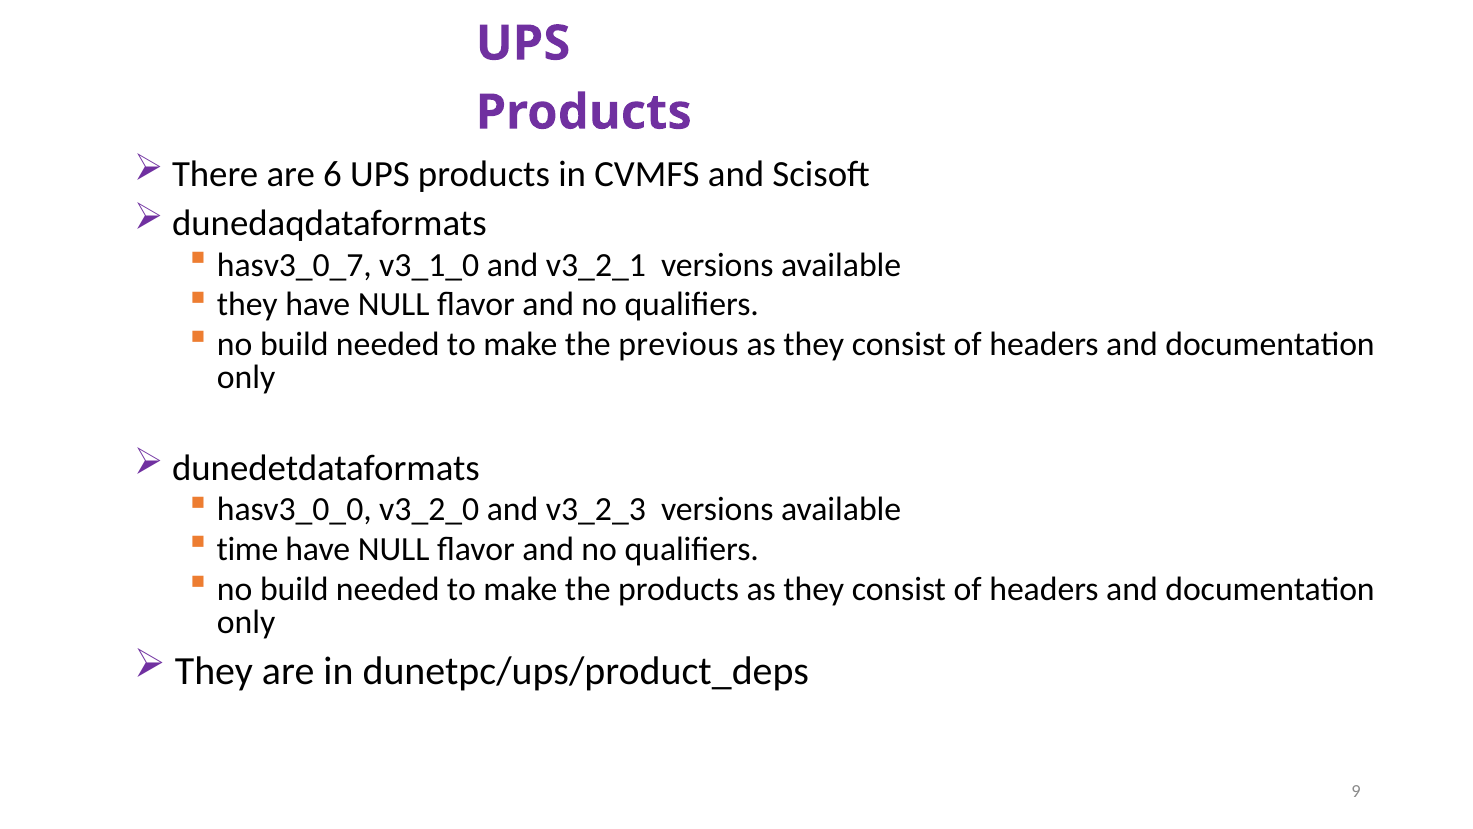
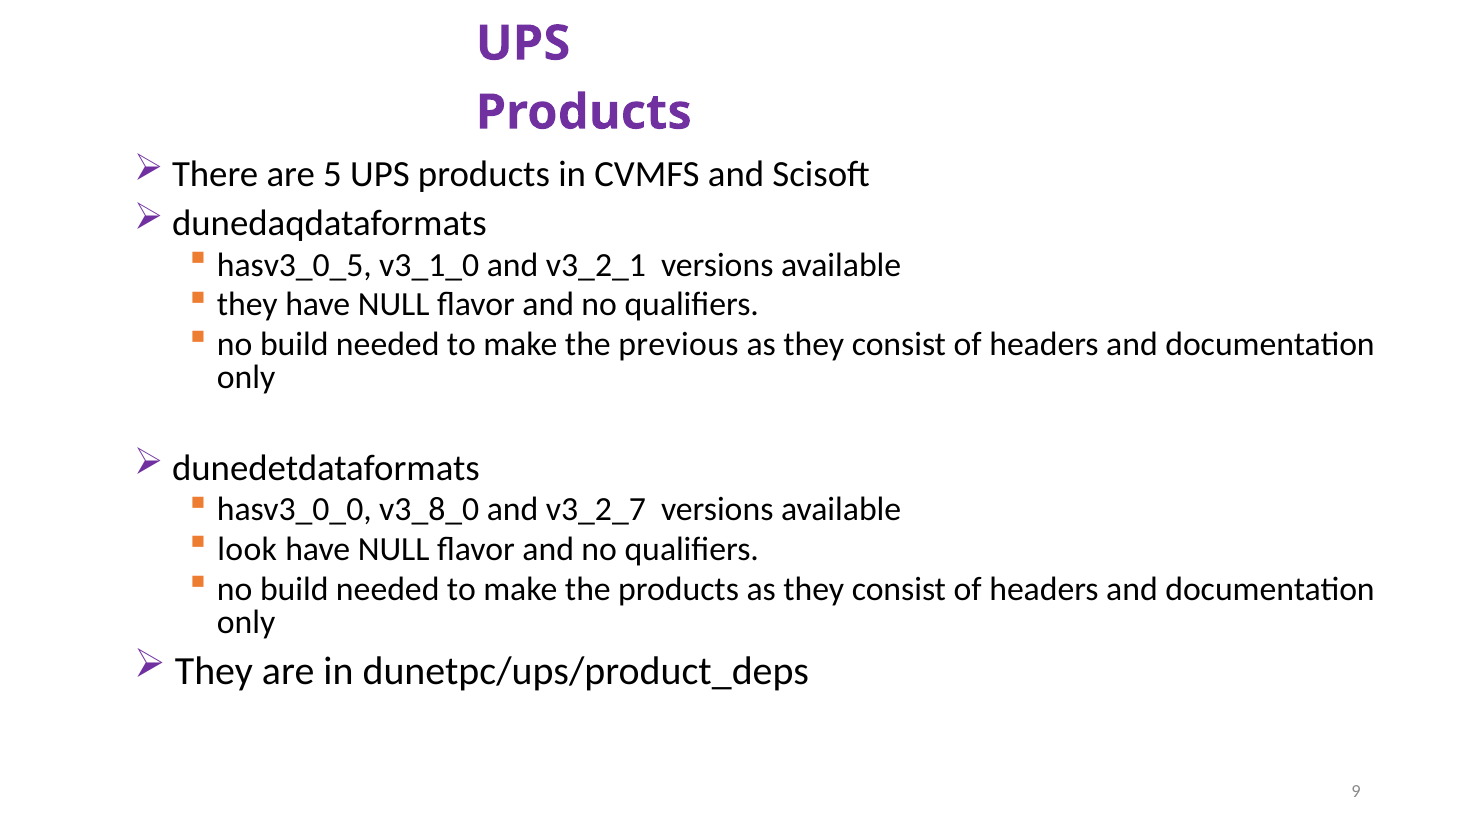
6: 6 -> 5 (333, 174)
hasv3_0_7: hasv3_0_7 -> hasv3_0_5 (294, 265)
v3_2_0: v3_2_0 -> v3_8_0 (429, 509)
v3_2_3: v3_2_3 -> v3_2_7 (596, 509)
time: time -> look (247, 549)
